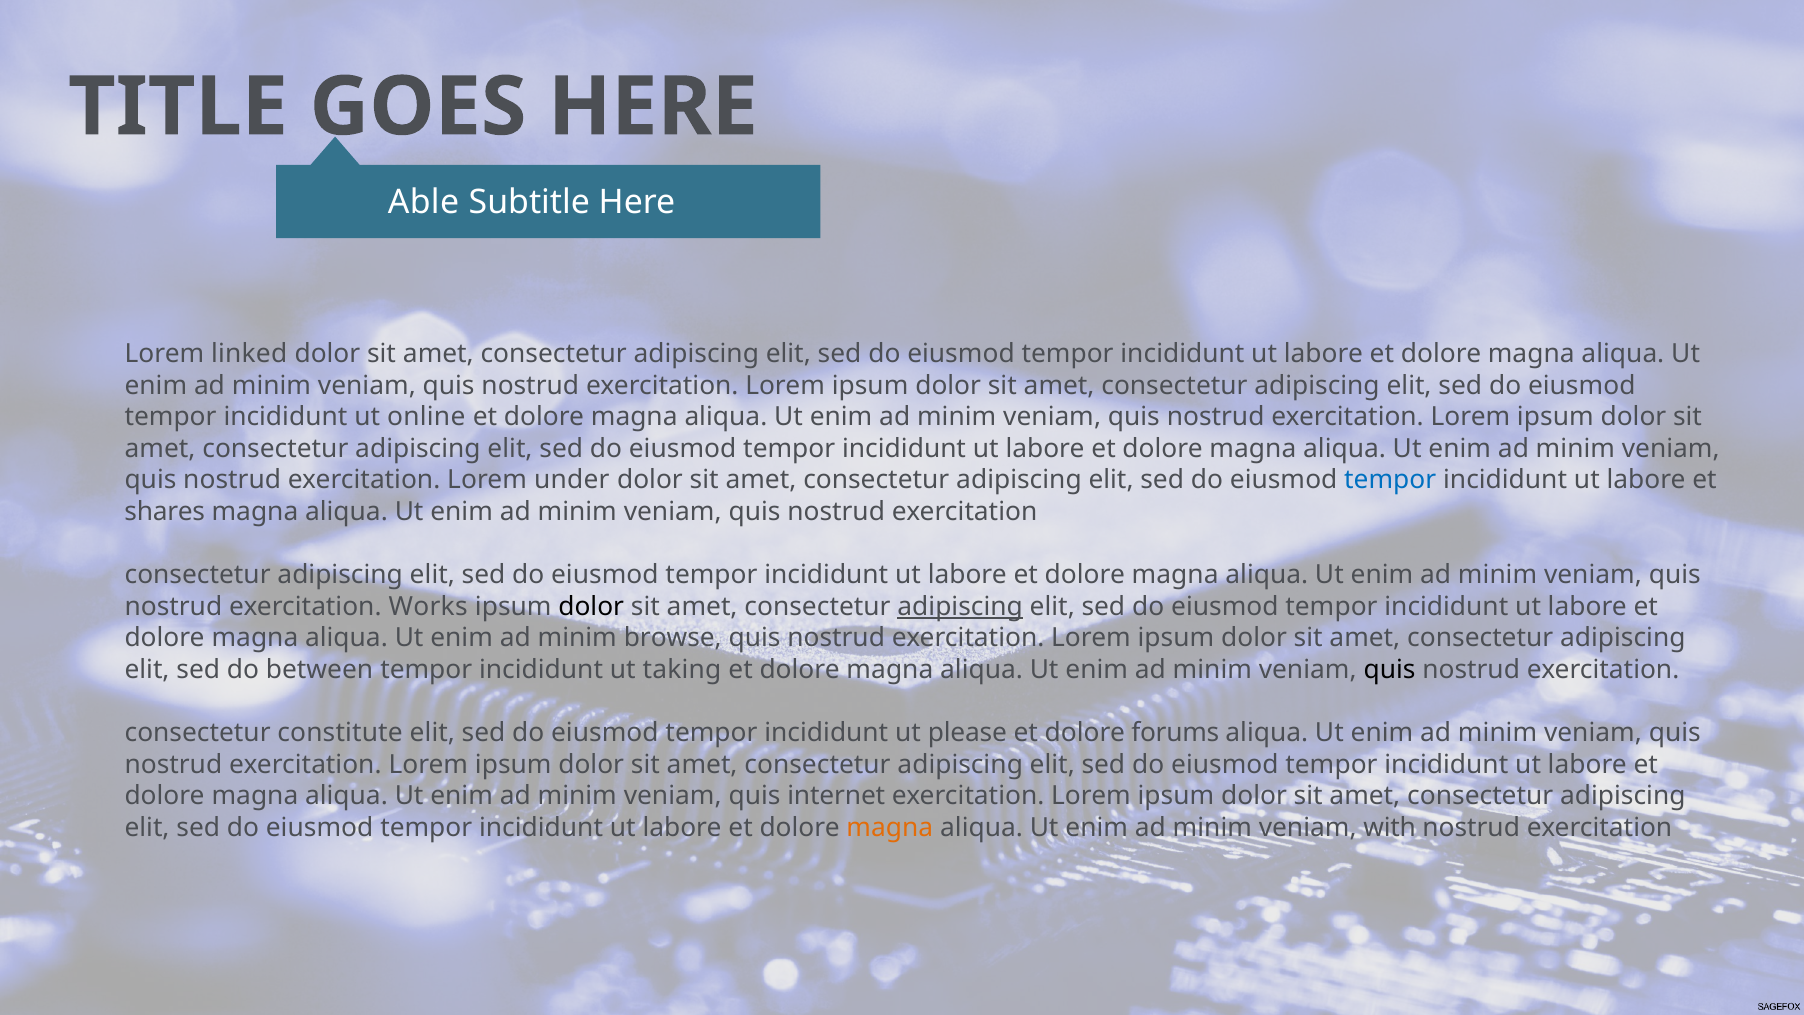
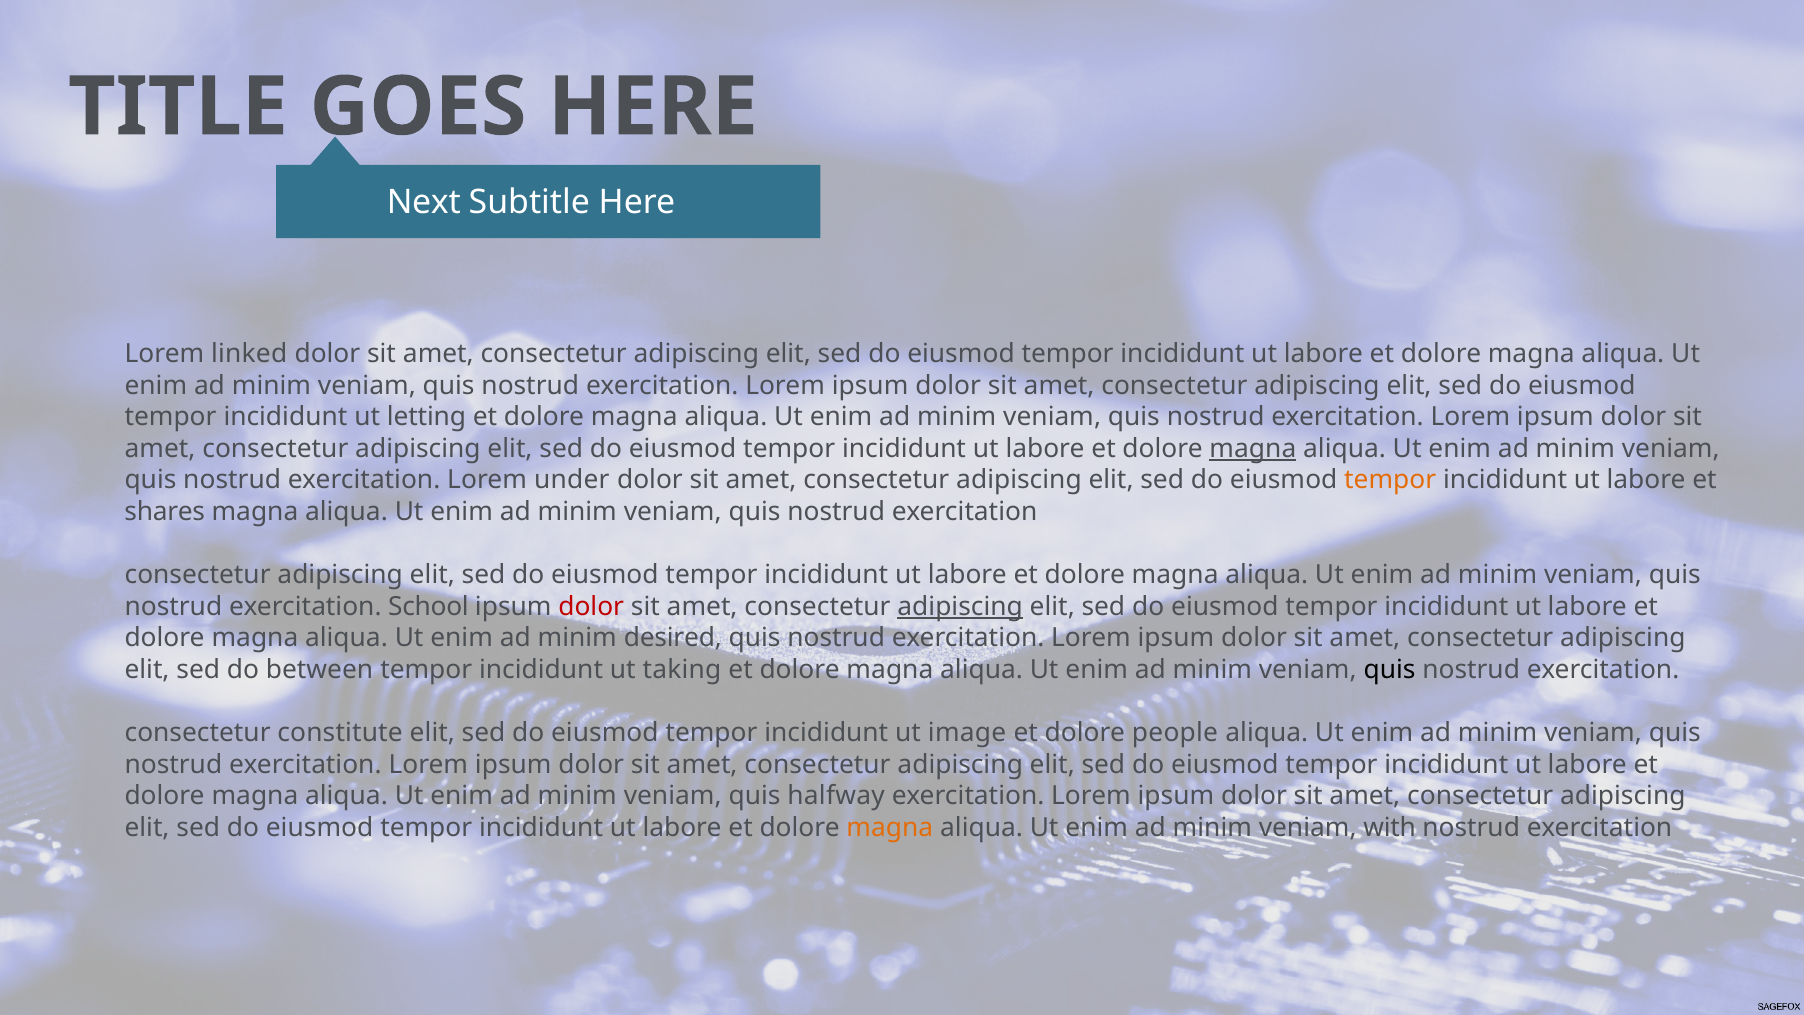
Able: Able -> Next (424, 202)
online: online -> letting (426, 417)
magna underline: none -> present (1253, 449)
tempor colour: blue -> orange (1390, 480)
Works: Works -> School (428, 606)
dolor colour: black -> red (591, 606)
browse: browse -> desired (673, 638)
please: please -> image (967, 733)
forums: forums -> people (1175, 733)
internet: internet -> halfway (836, 796)
